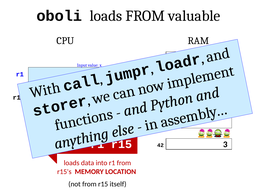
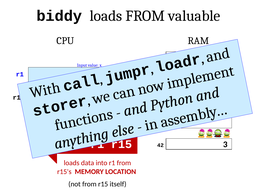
oboli: oboli -> biddy (59, 16)
